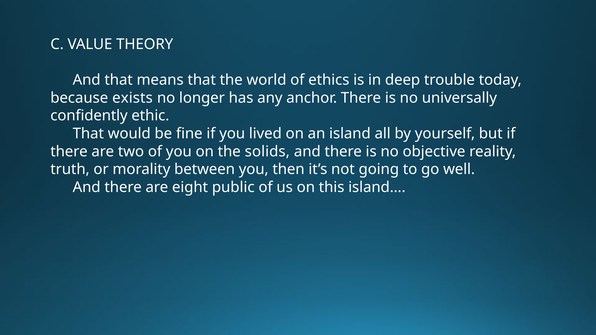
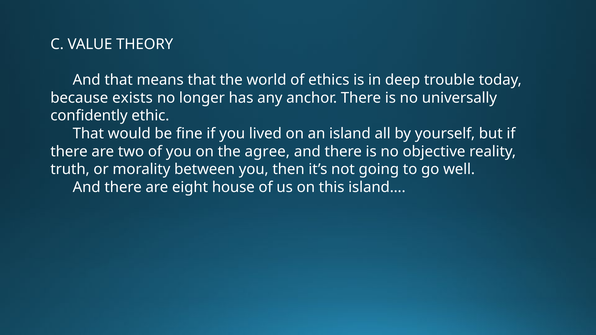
solids: solids -> agree (267, 152)
public: public -> house (233, 187)
